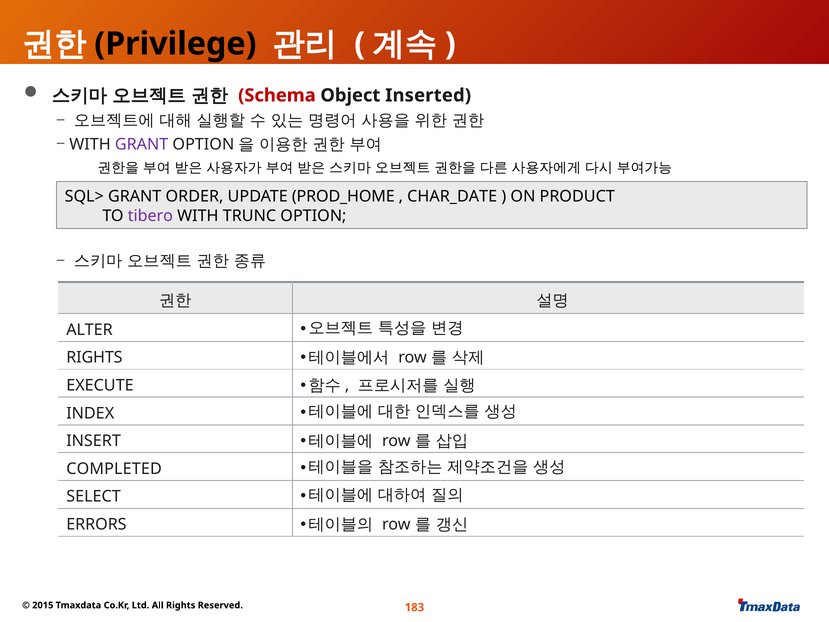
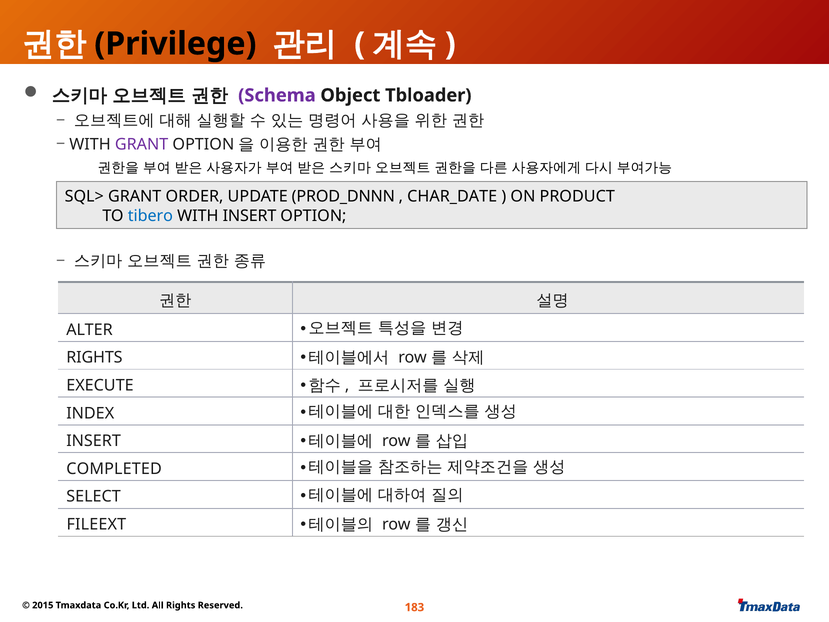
Schema colour: red -> purple (277, 95)
Inserted: Inserted -> Tbloader (428, 95)
PROD_HOME: PROD_HOME -> PROD_DNNN (343, 196)
tibero colour: purple -> blue (150, 216)
WITH TRUNC: TRUNC -> INSERT (250, 216)
ERRORS: ERRORS -> FILEEXT (96, 524)
